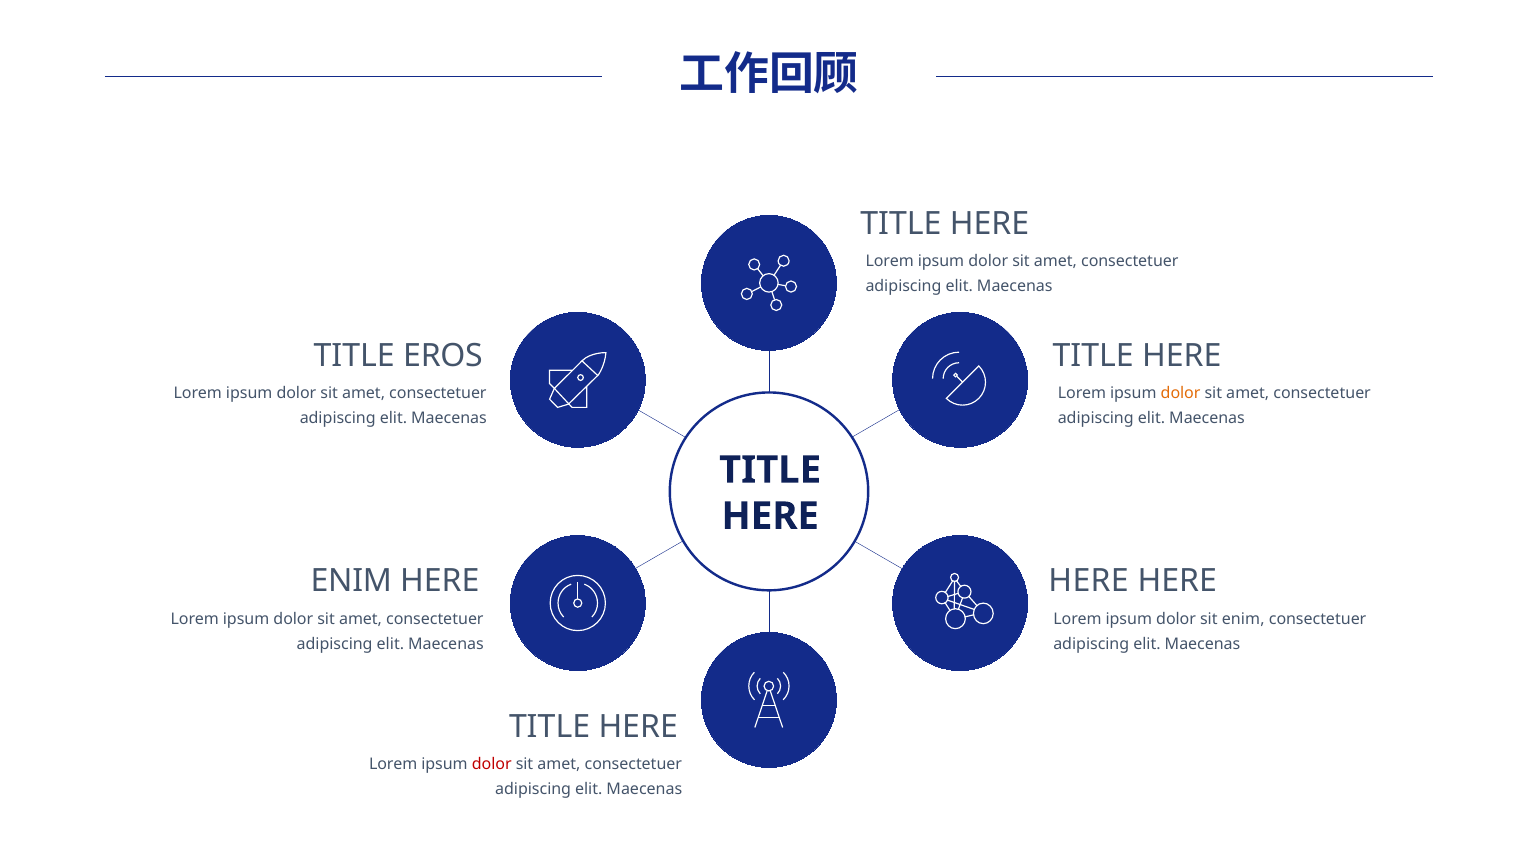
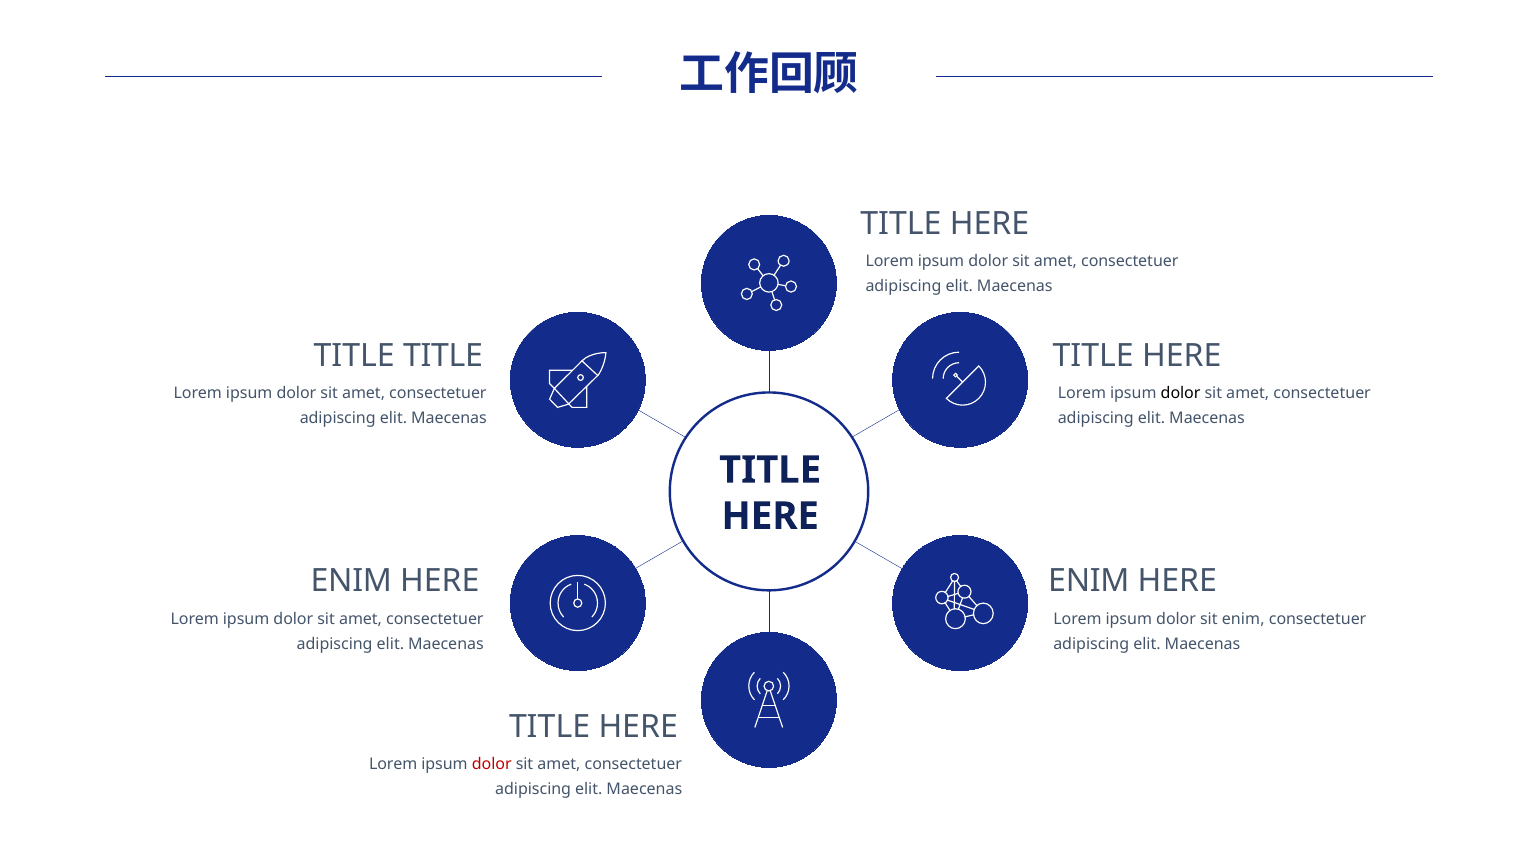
TITLE EROS: EROS -> TITLE (443, 356)
dolor colour: orange -> black (1181, 393)
HERE: HERE -> ENIM (1089, 581)
